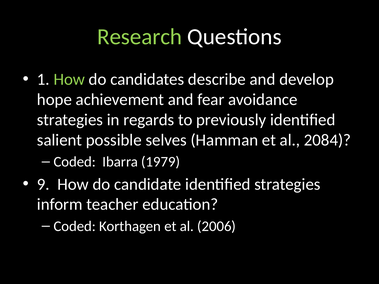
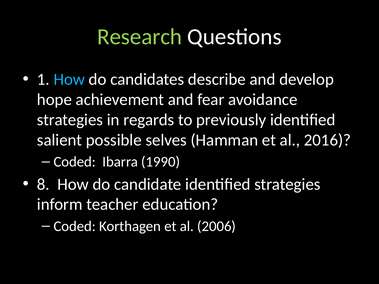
How colour: light green -> light blue (69, 80)
2084: 2084 -> 2016 (327, 140)
1979: 1979 -> 1990 (161, 162)
9: 9 -> 8 (43, 184)
